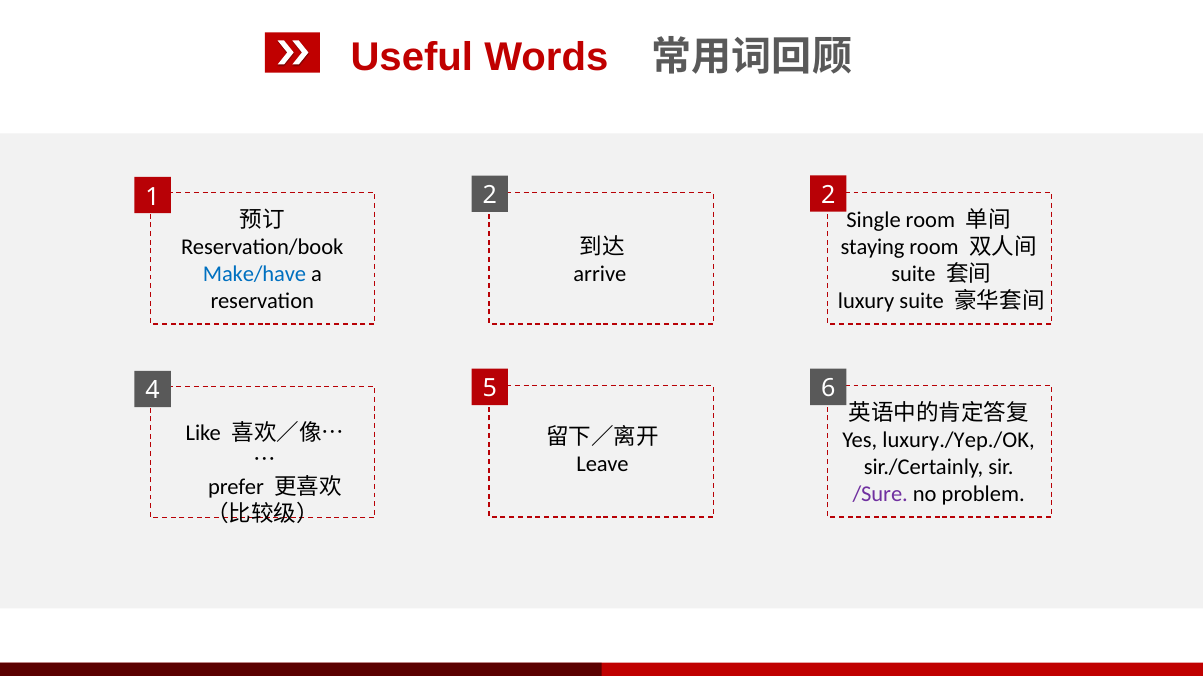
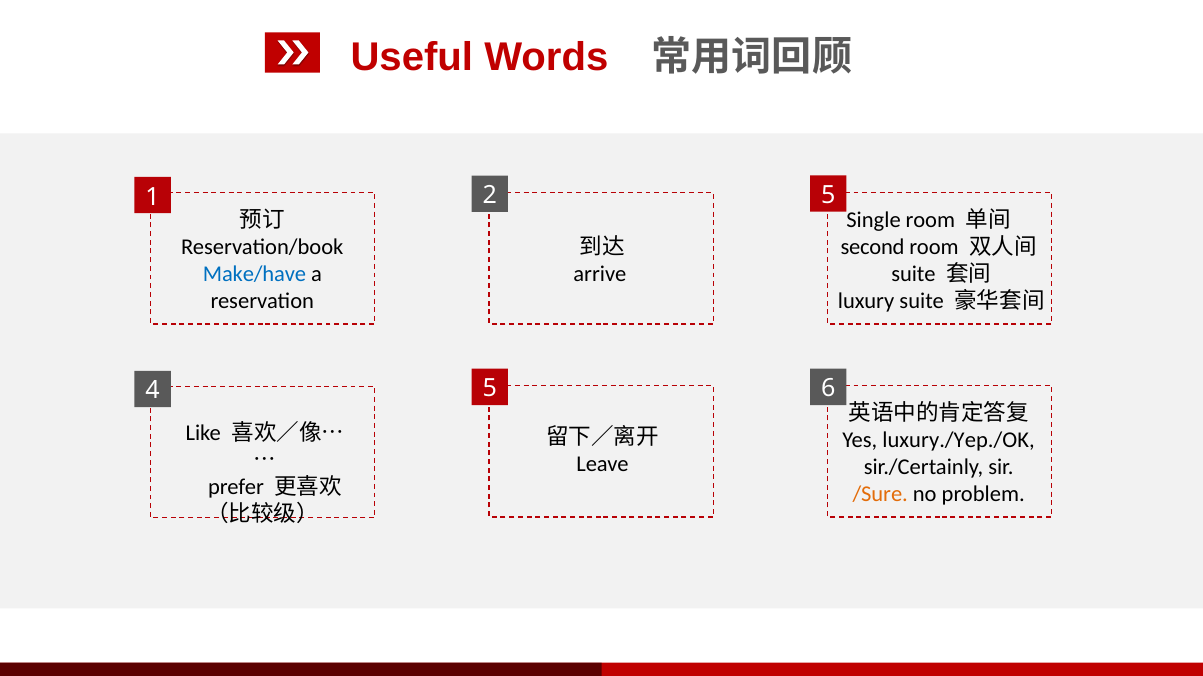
2 2: 2 -> 5 (828, 195)
staying: staying -> second (873, 248)
/Sure colour: purple -> orange (880, 495)
